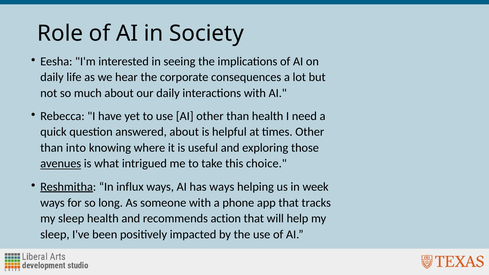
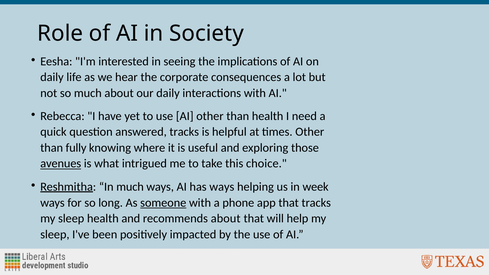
answered about: about -> tracks (184, 132)
into: into -> fully (76, 148)
In influx: influx -> much (130, 187)
someone underline: none -> present (163, 203)
recommends action: action -> about (226, 219)
